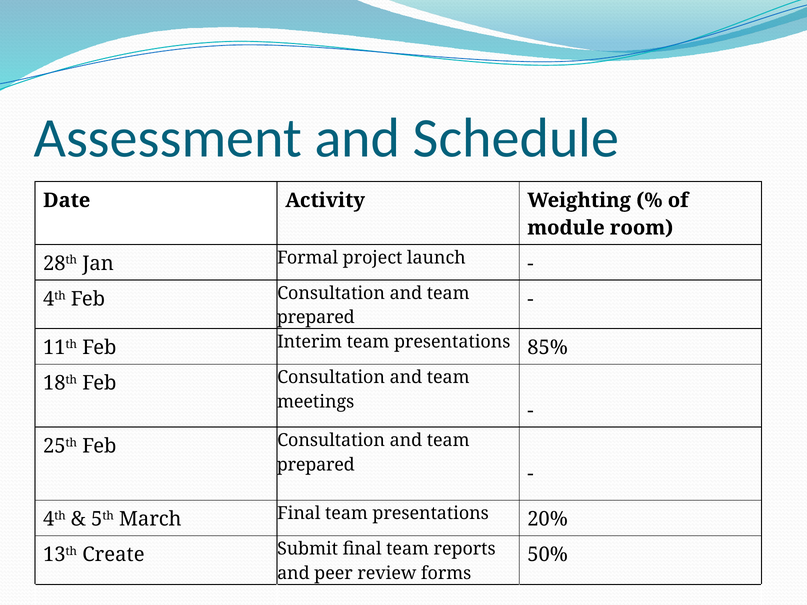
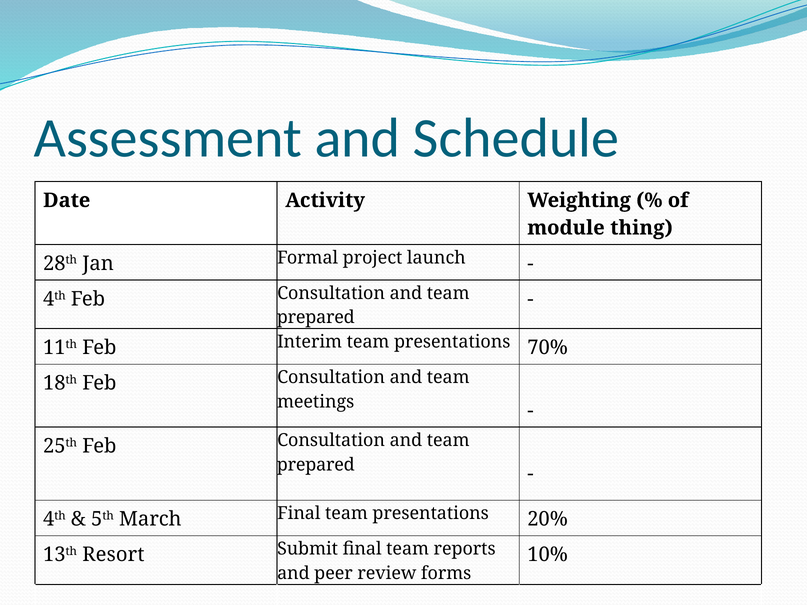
room: room -> thing (642, 228)
85%: 85% -> 70% (548, 348)
Create: Create -> Resort (113, 555)
50%: 50% -> 10% (548, 555)
